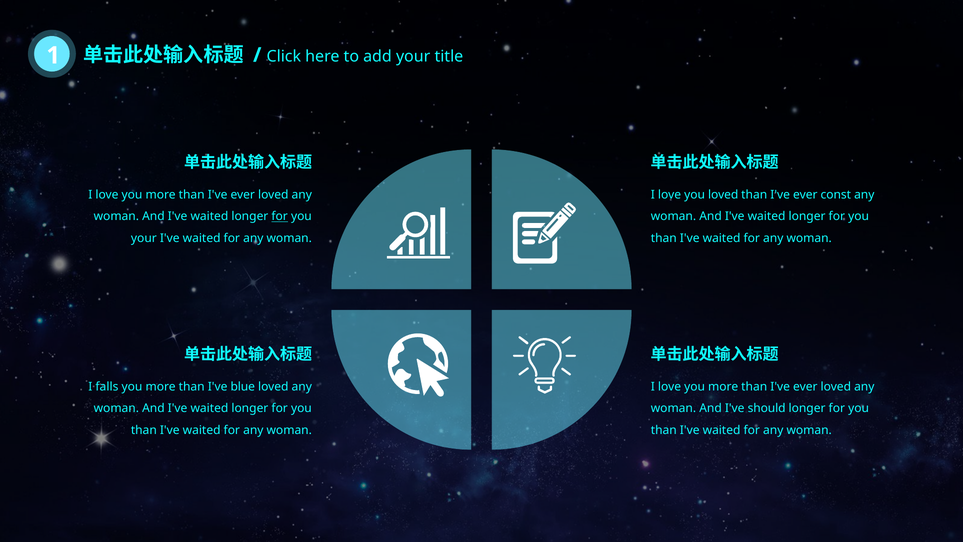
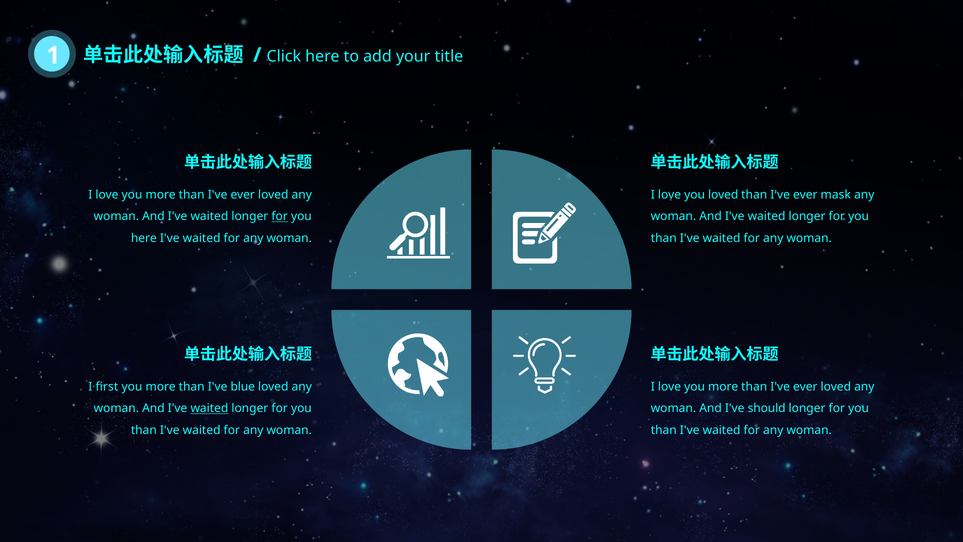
const: const -> mask (836, 195)
your: your -> here (144, 238)
falls: falls -> first (107, 387)
waited underline: none -> present (209, 408)
